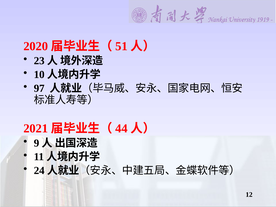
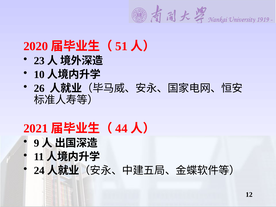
97: 97 -> 26 (39, 88)
